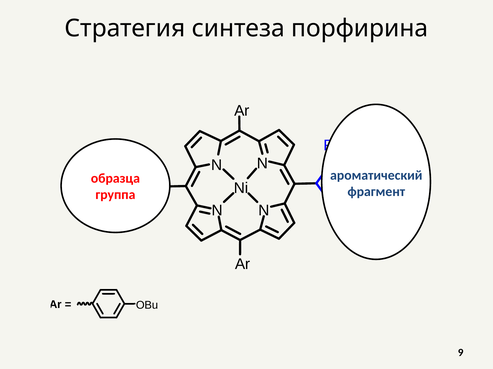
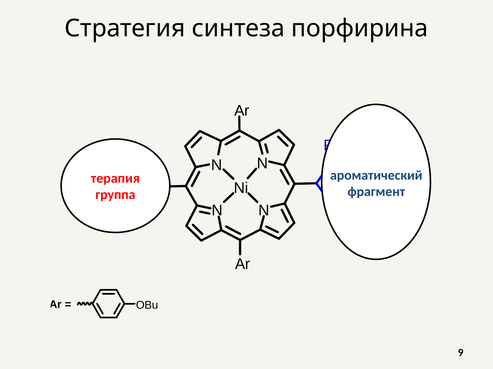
образца: образца -> терапия (115, 179)
